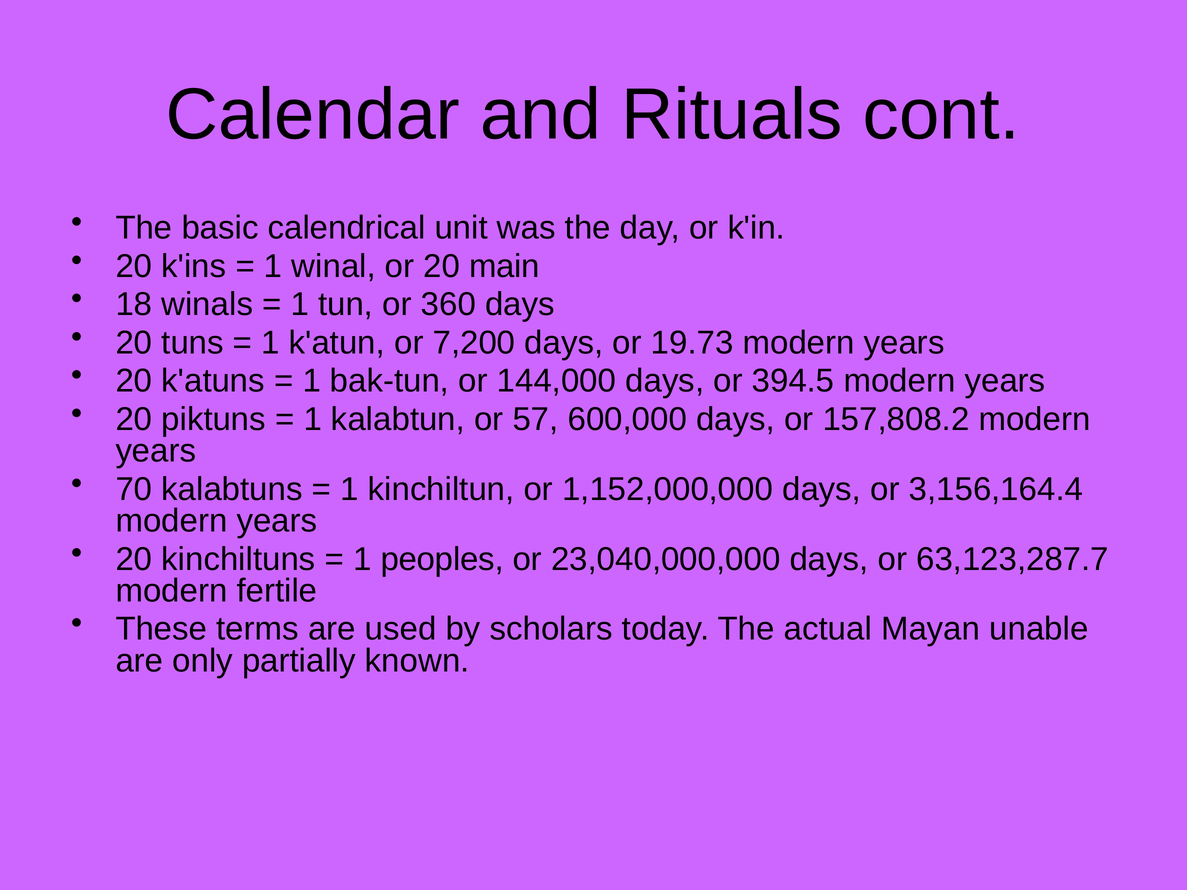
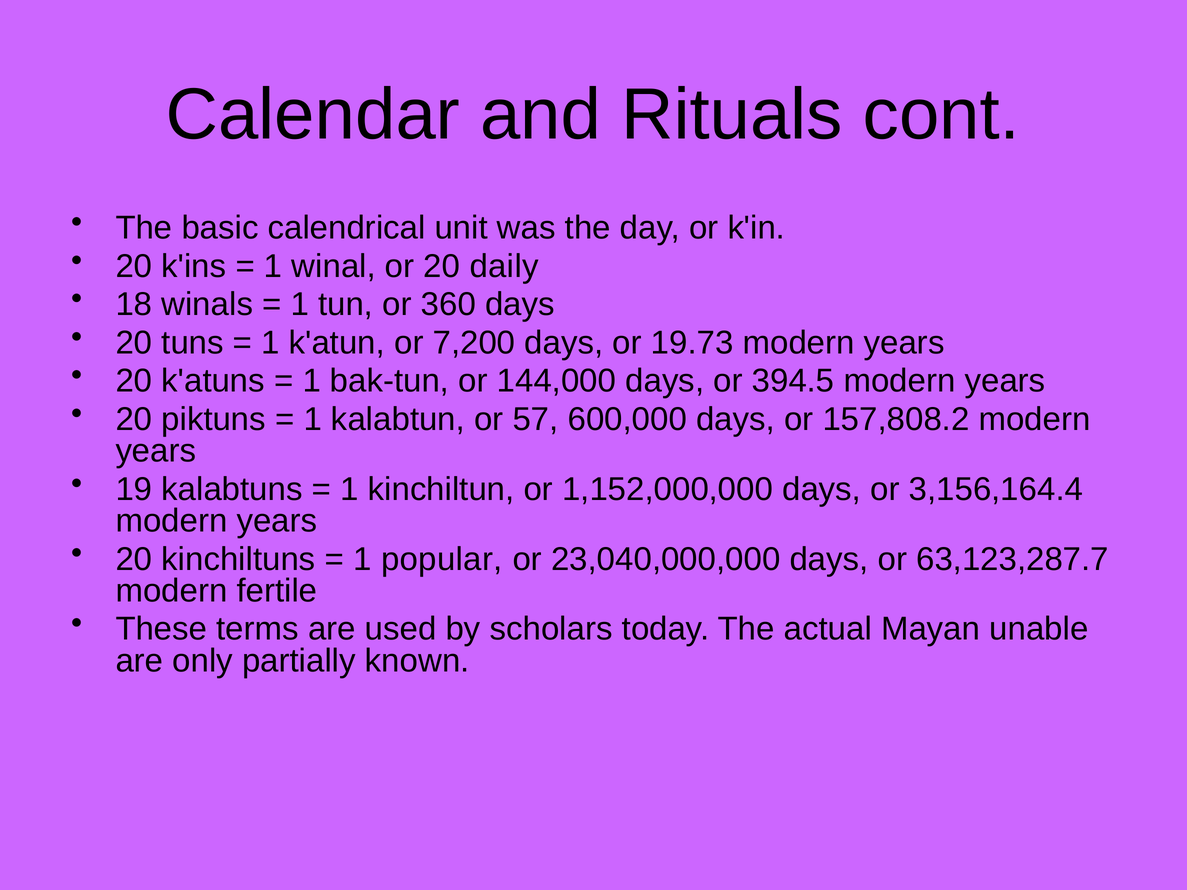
main: main -> daily (504, 266)
70: 70 -> 19 (134, 489)
peoples: peoples -> popular (442, 559)
